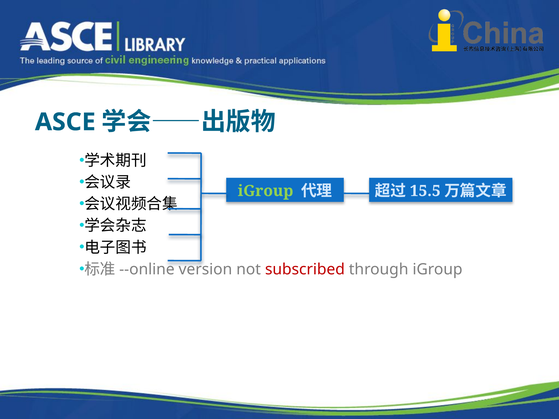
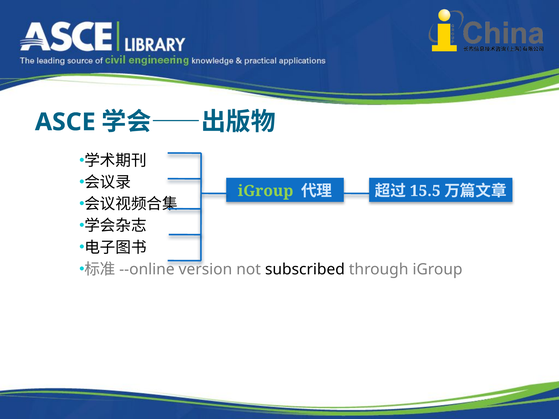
subscribed colour: red -> black (305, 269)
